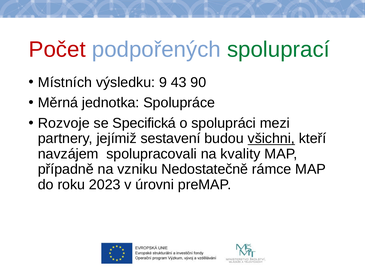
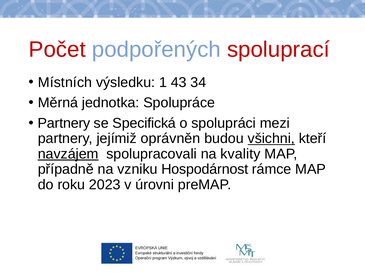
spoluprací colour: green -> red (278, 49)
9: 9 -> 1 (163, 82)
90: 90 -> 34 (198, 82)
Rozvoje: Rozvoje -> Partnery (64, 123)
sestavení: sestavení -> oprávněn (170, 138)
navzájem underline: none -> present (68, 154)
Nedostatečně: Nedostatečně -> Hospodárnost (205, 169)
